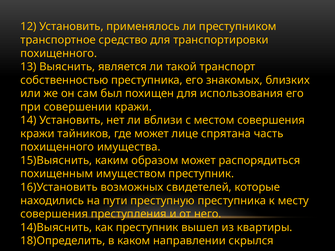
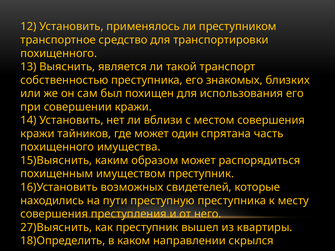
лице: лице -> один (185, 134)
14)Выяснить: 14)Выяснить -> 27)Выяснить (56, 228)
